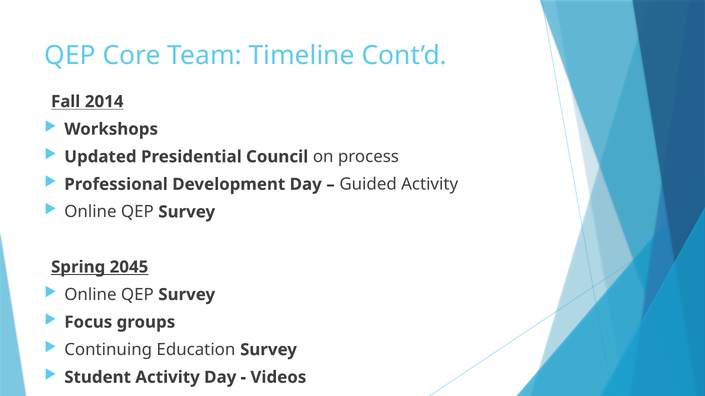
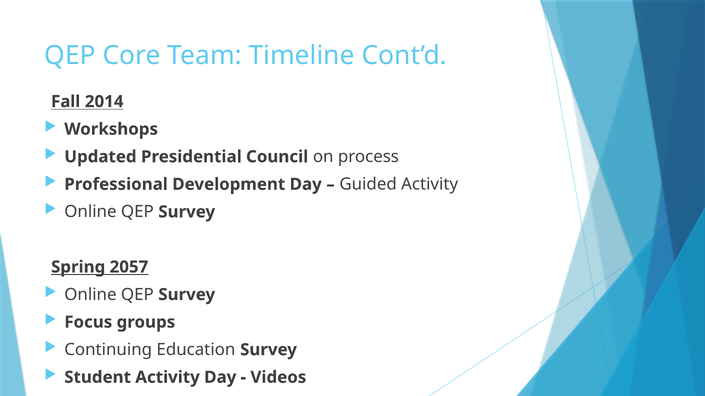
2045: 2045 -> 2057 (129, 267)
